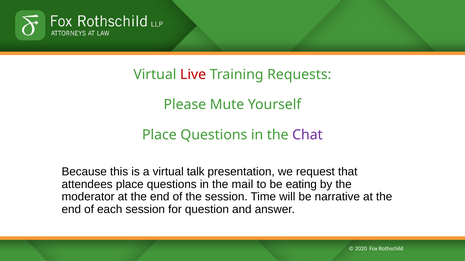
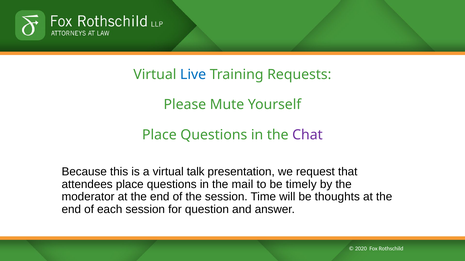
Live colour: red -> blue (193, 75)
eating: eating -> timely (301, 185)
narrative: narrative -> thoughts (337, 197)
